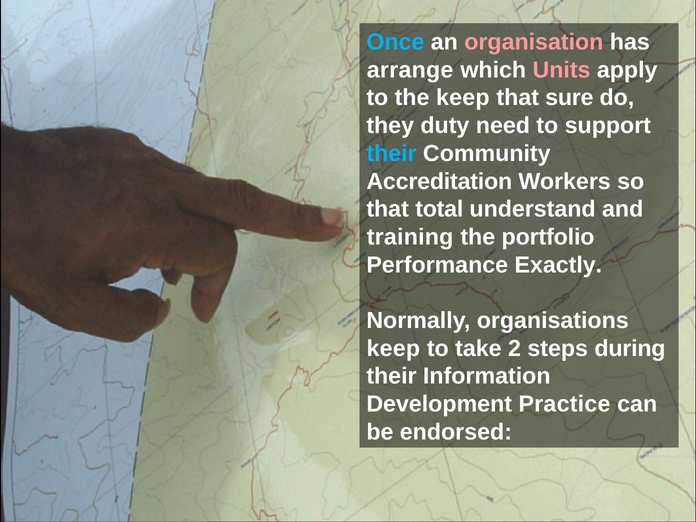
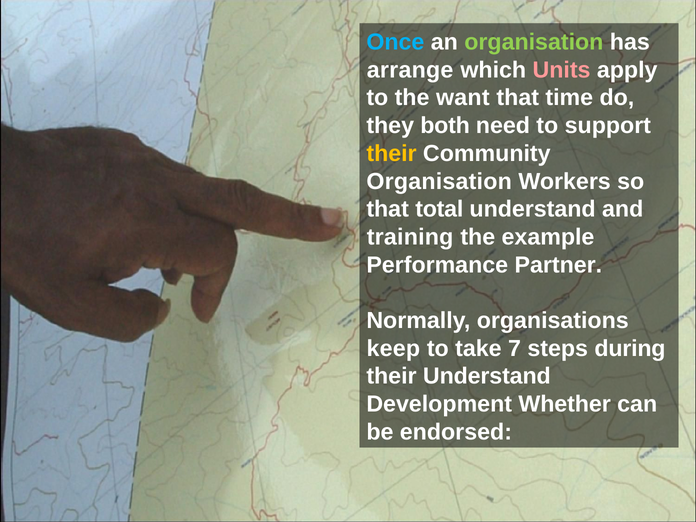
organisation colour: pink -> light green (534, 42)
the keep: keep -> want (463, 98)
sure: sure -> time (569, 98)
duty: duty -> both (445, 126)
their colour: light blue -> yellow (392, 154)
Accreditation: Accreditation -> Organisation (439, 181)
portfolio: portfolio -> example (548, 237)
Exactly: Exactly -> Partner (558, 265)
2: 2 -> 7 (515, 348)
their Information: Information -> Understand (487, 376)
Practice: Practice -> Whether (565, 404)
